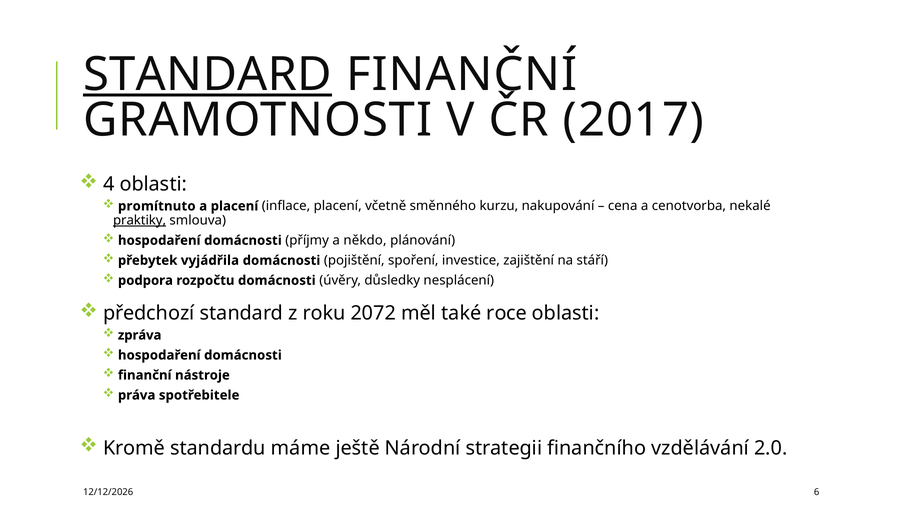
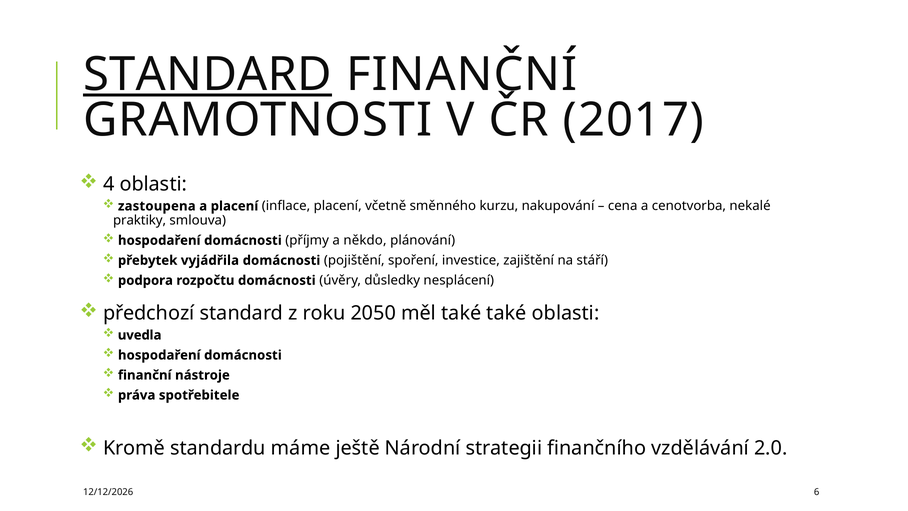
promítnuto: promítnuto -> zastoupena (157, 206)
praktiky underline: present -> none (140, 220)
2072: 2072 -> 2050 (373, 313)
také roce: roce -> také (507, 313)
zpráva: zpráva -> uvedla (140, 335)
